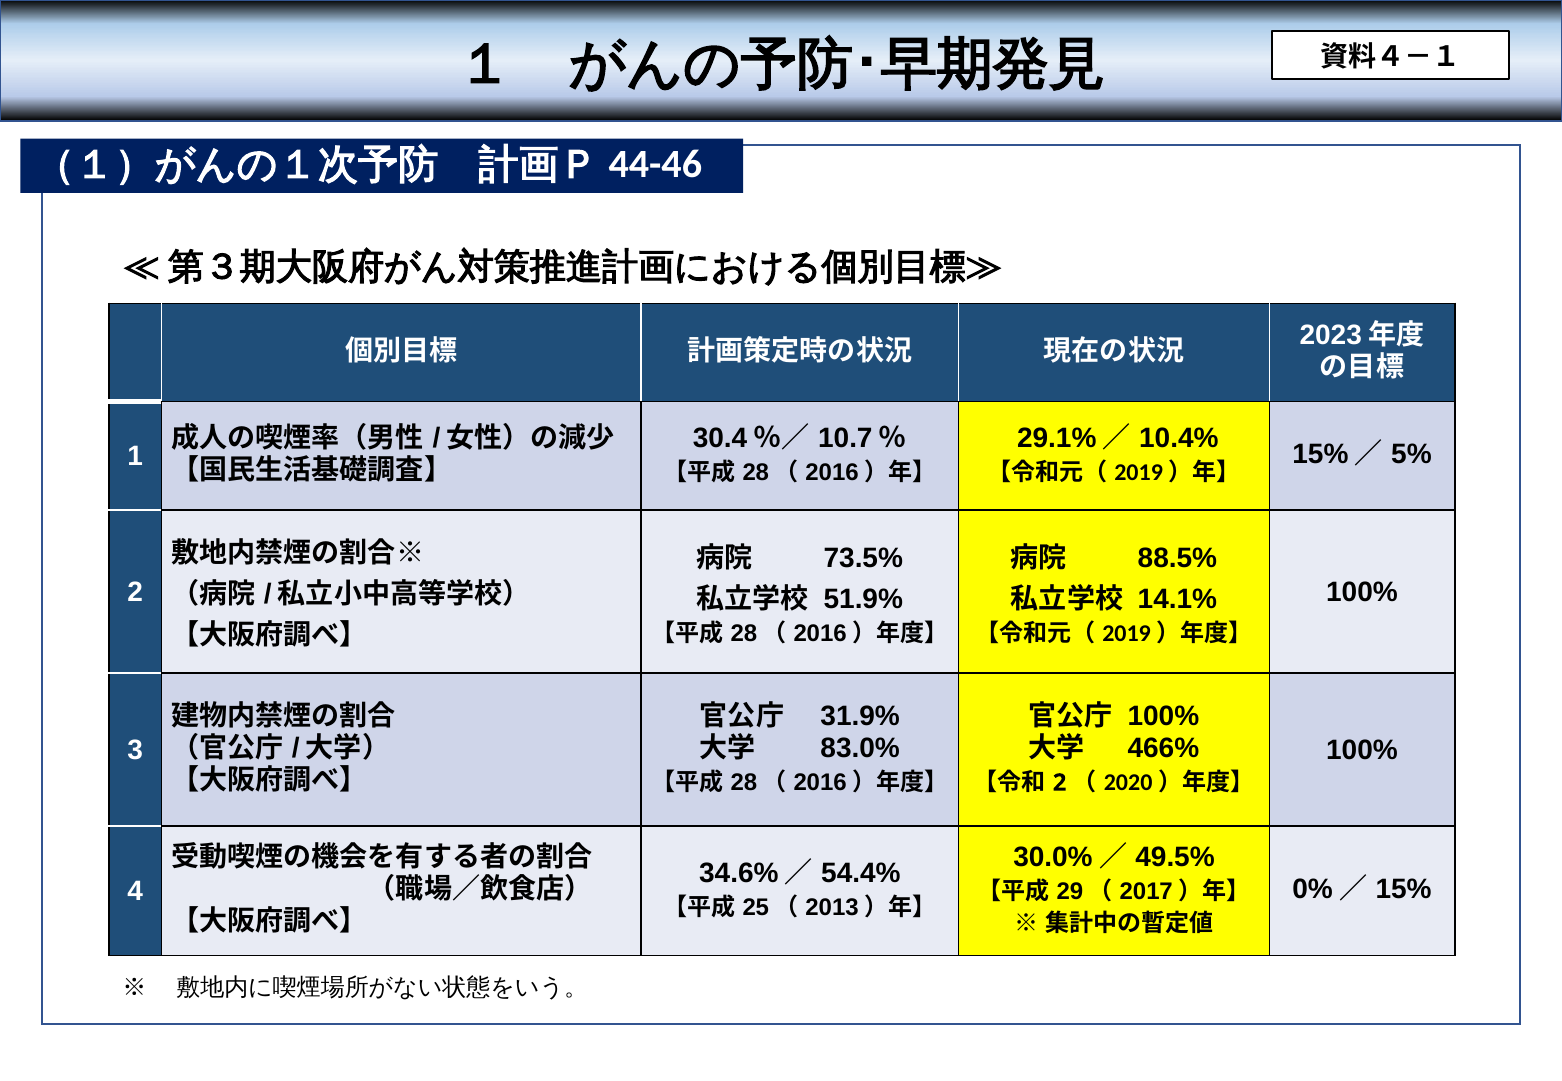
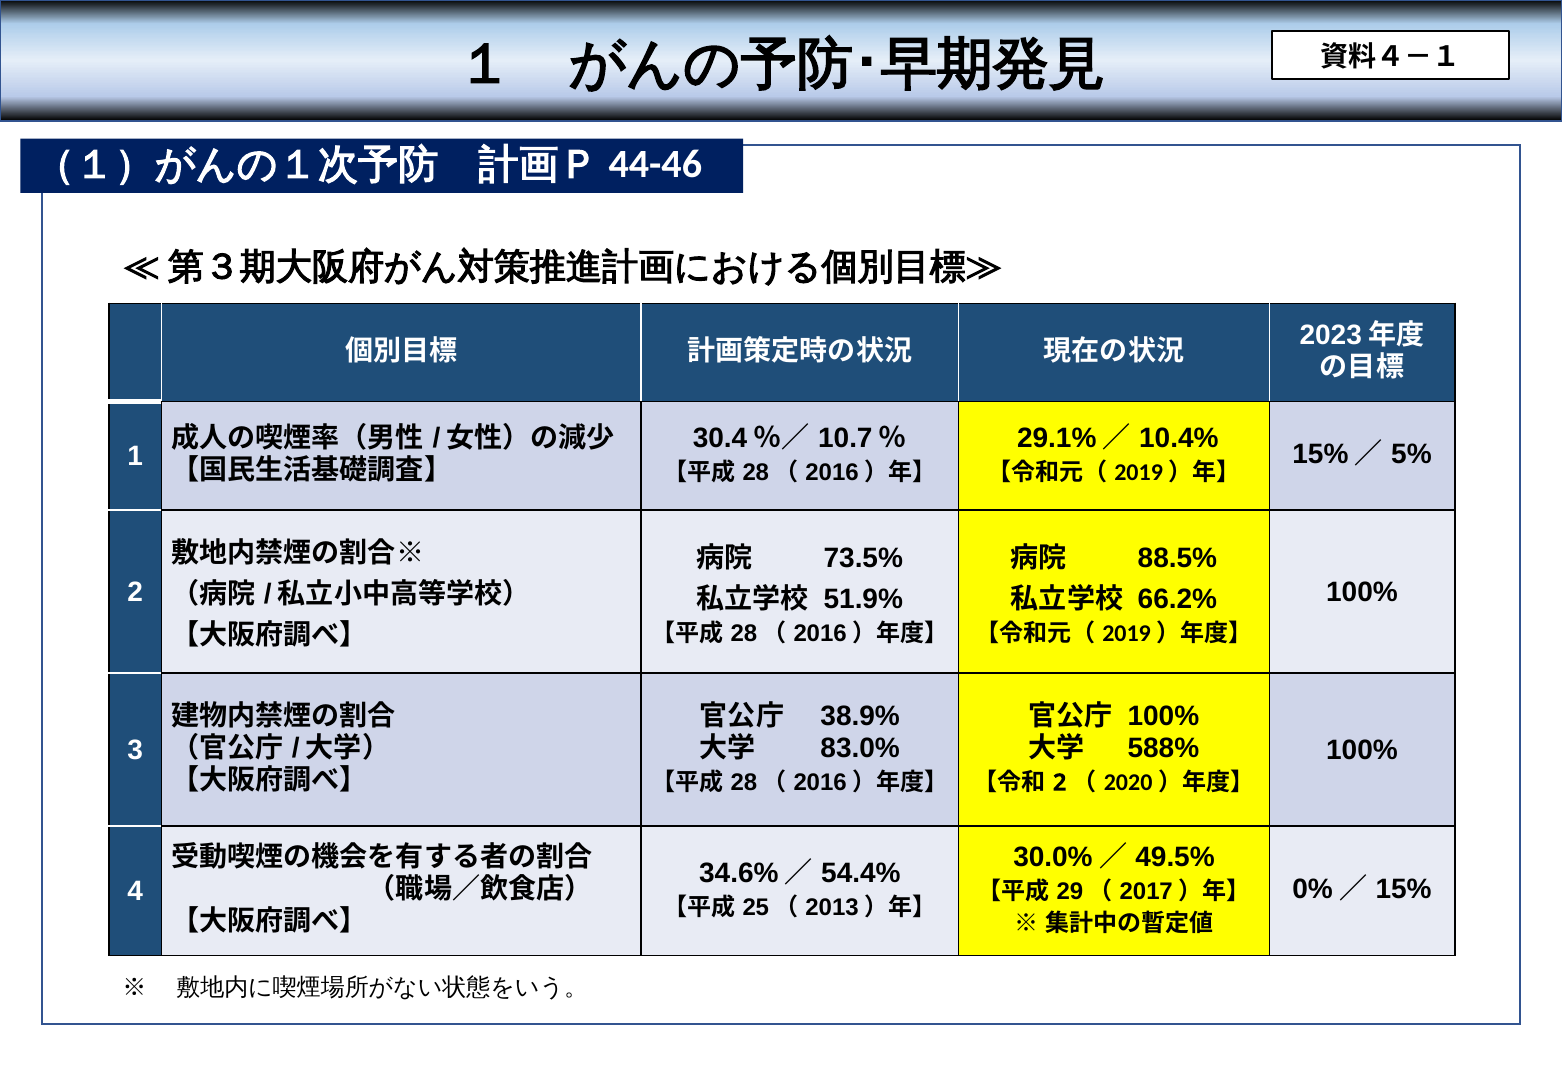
14.1%: 14.1% -> 66.2% (1177, 599)
31.9%: 31.9% -> 38.9% (860, 716)
466%: 466% -> 588% (1163, 748)
